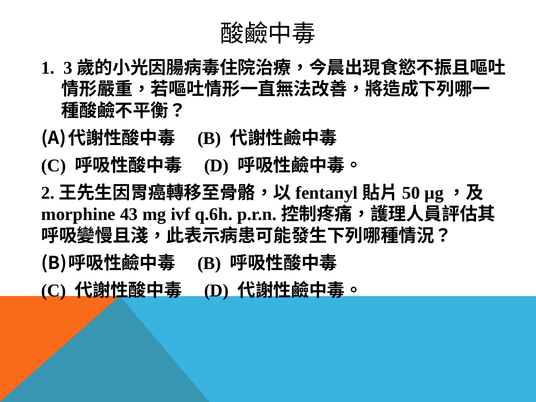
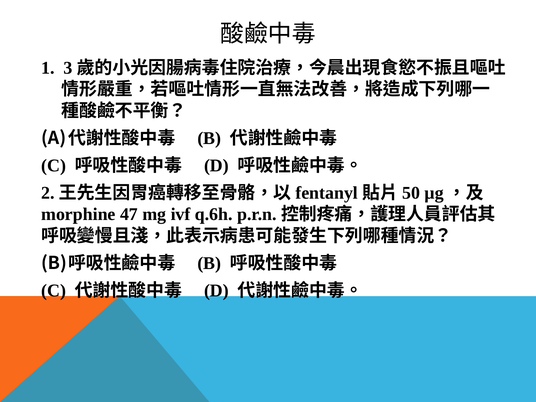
43: 43 -> 47 (129, 214)
